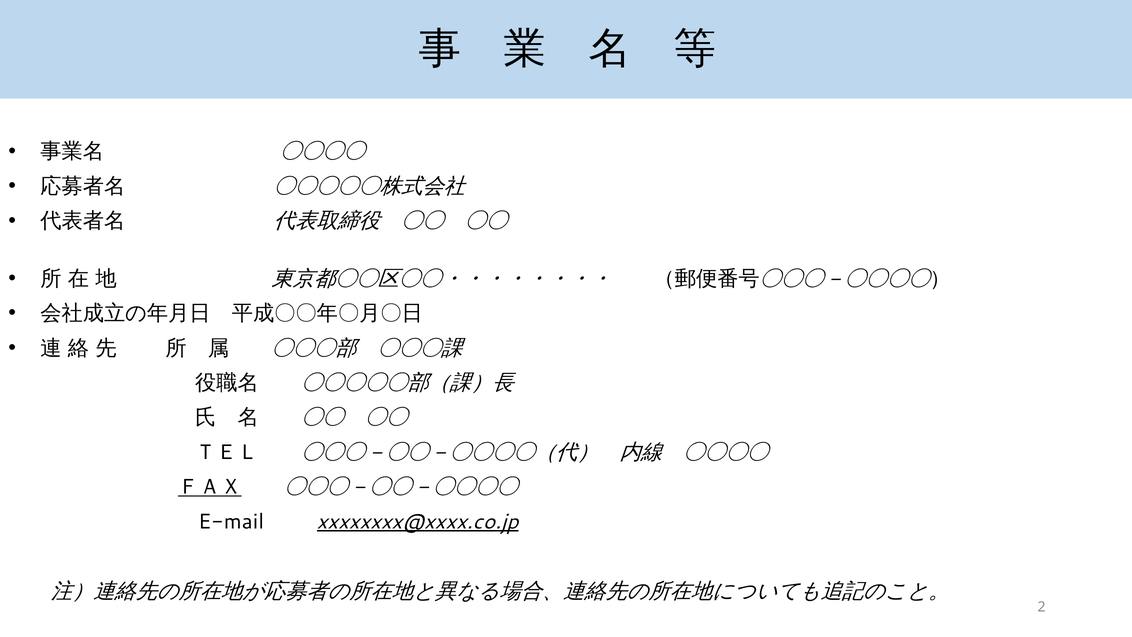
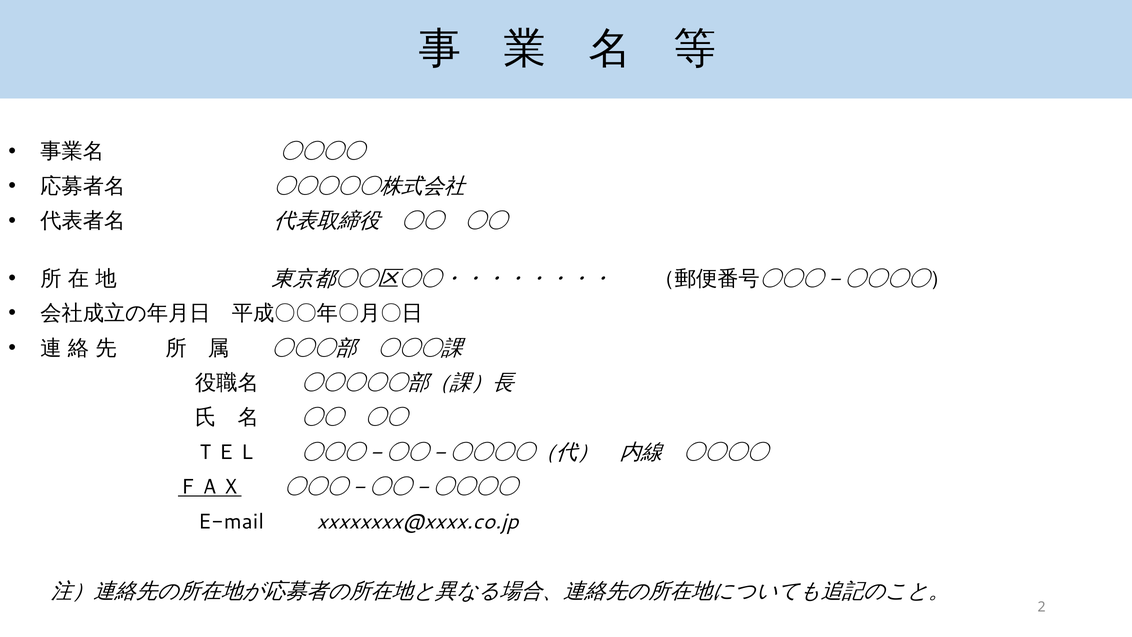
xxxxxxxx@xxxx.co.jp underline: present -> none (418, 522)
